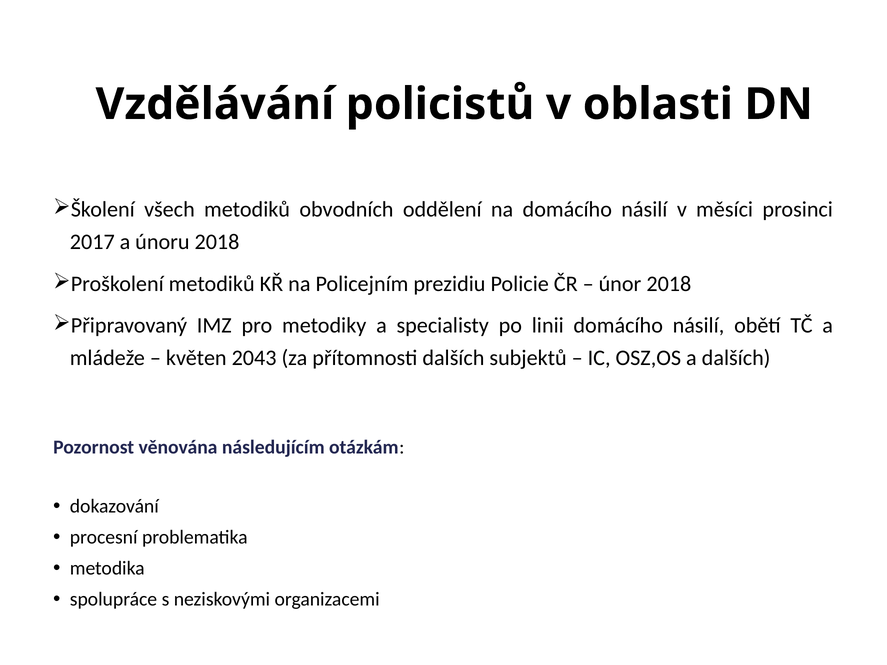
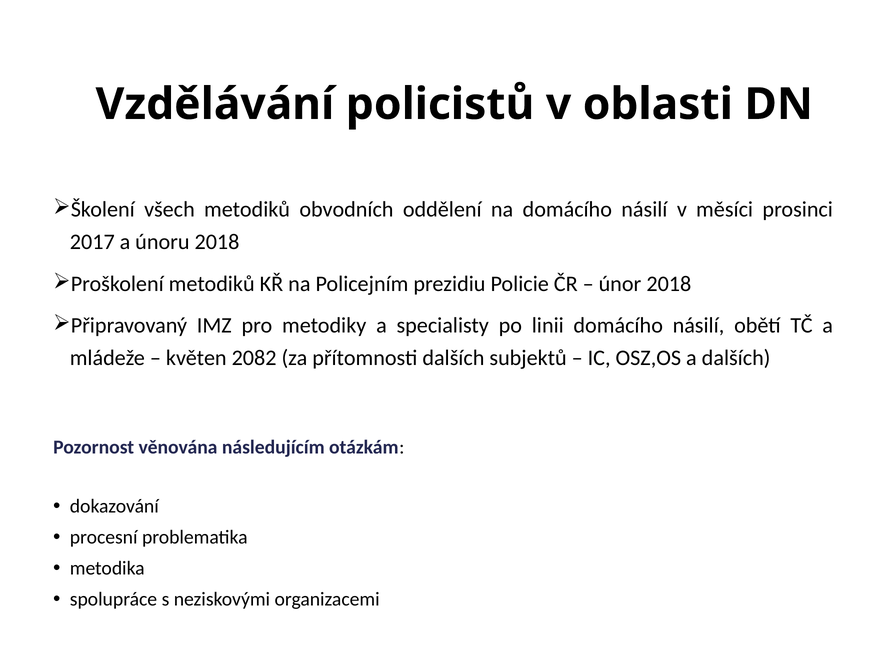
2043: 2043 -> 2082 (254, 358)
